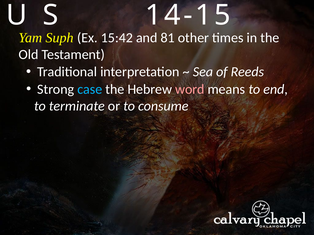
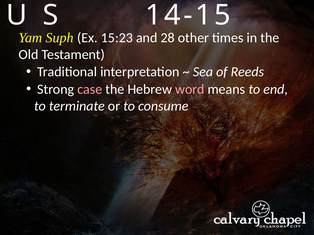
15:42: 15:42 -> 15:23 (117, 38)
81: 81 -> 28 (168, 38)
case colour: light blue -> pink (90, 89)
